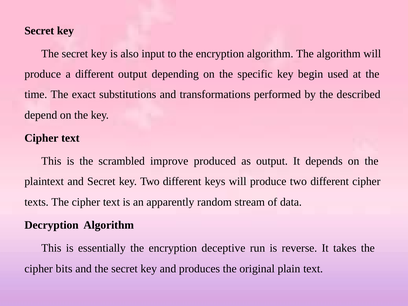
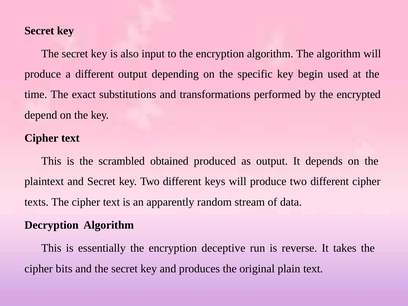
described: described -> encrypted (359, 95)
improve: improve -> obtained (169, 161)
